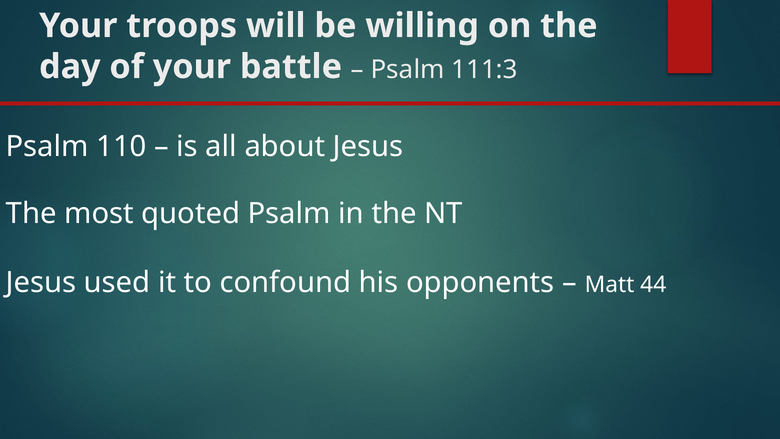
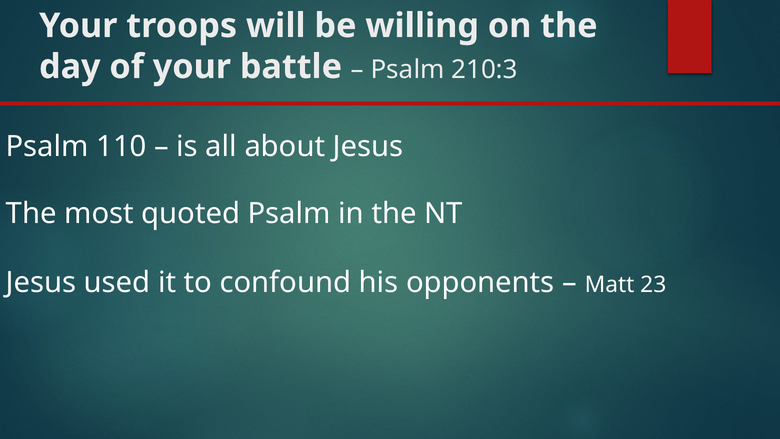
111:3: 111:3 -> 210:3 (485, 69)
44: 44 -> 23 (653, 285)
